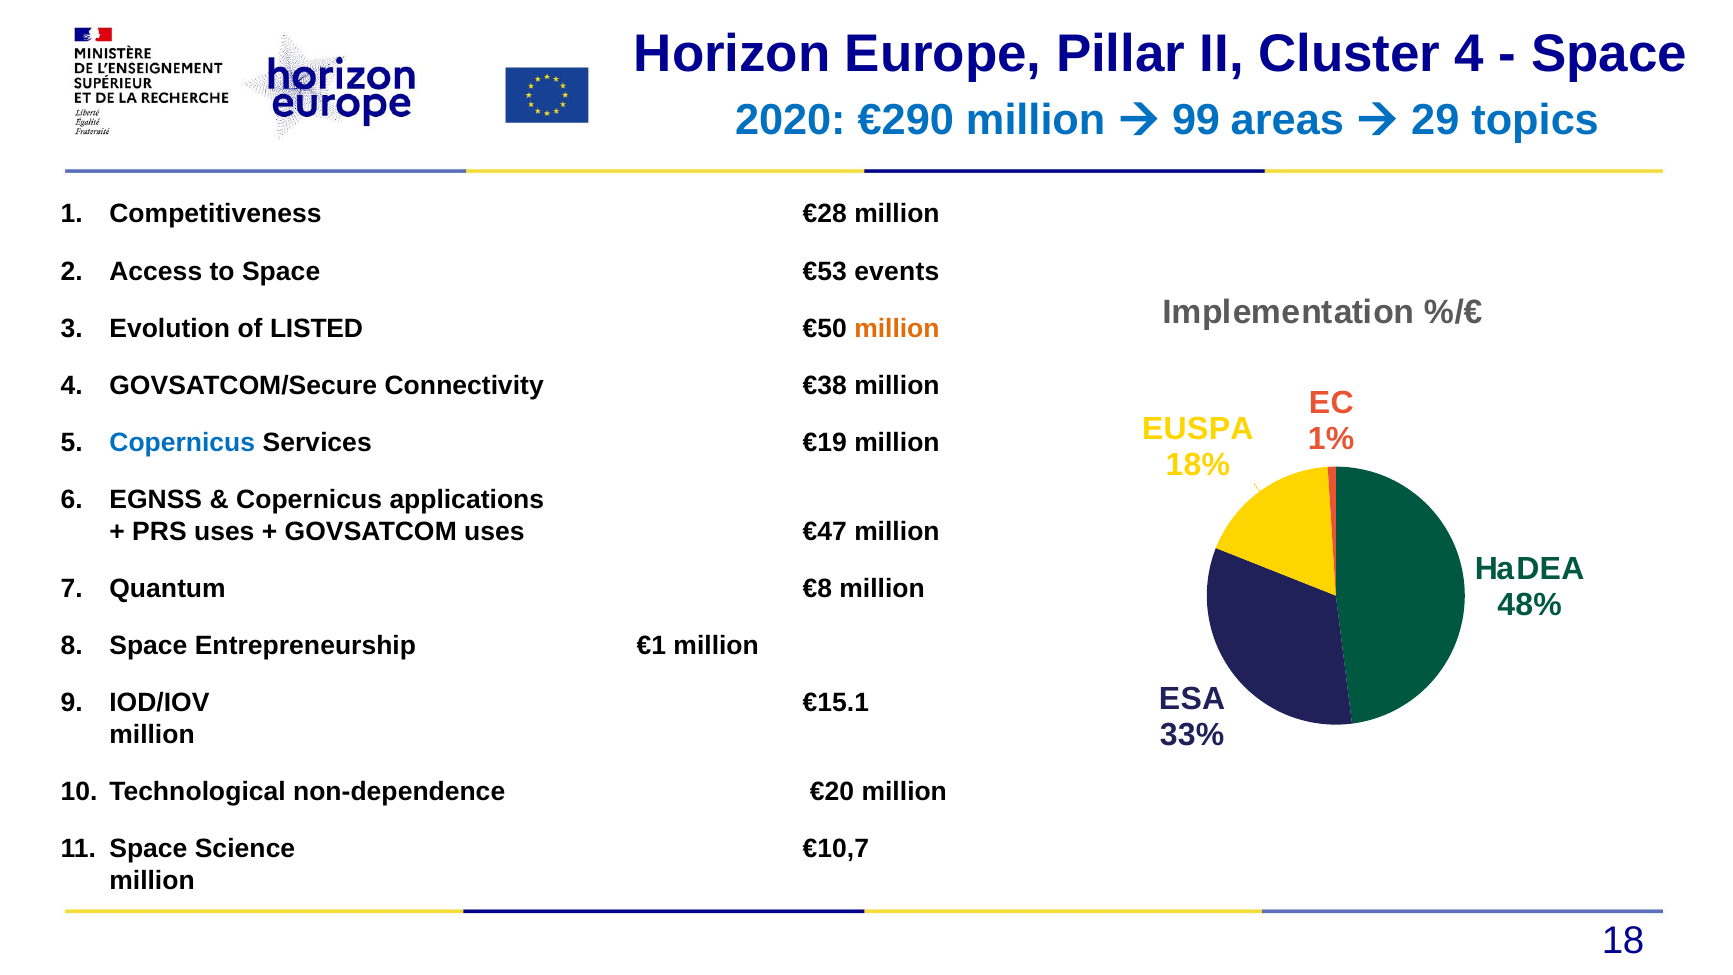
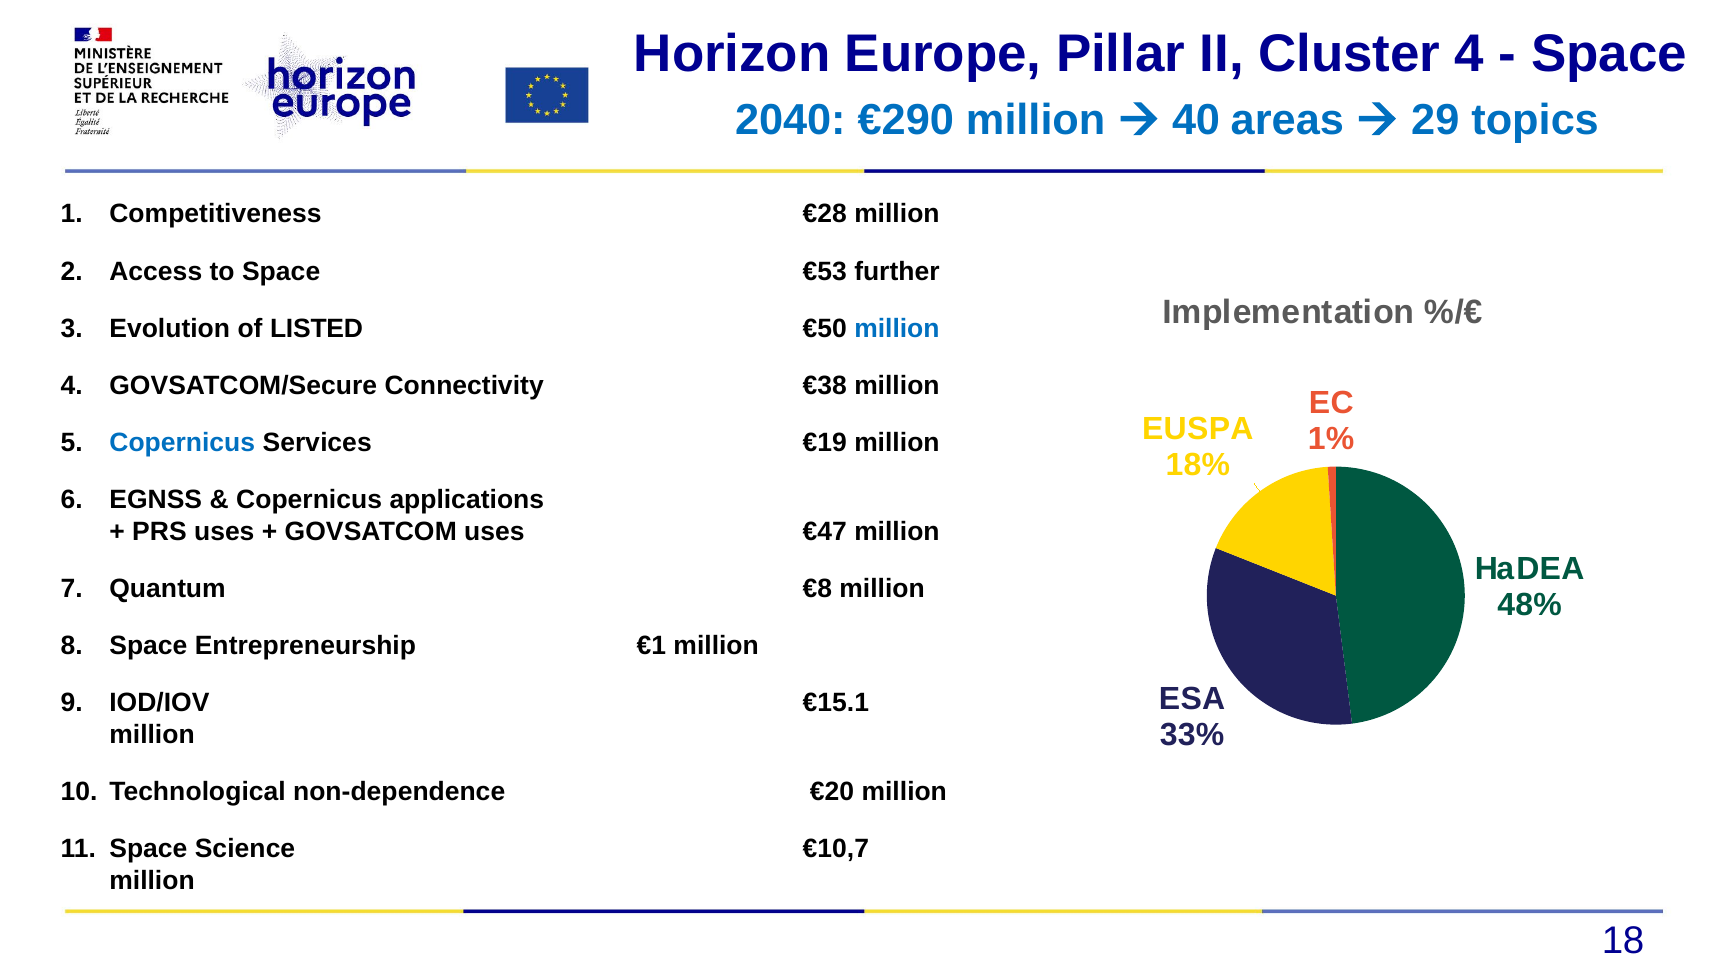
2020: 2020 -> 2040 (790, 120)
99: 99 -> 40 (1196, 120)
events: events -> further (897, 271)
million colour: orange -> blue (897, 328)
